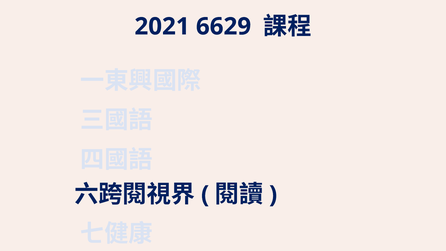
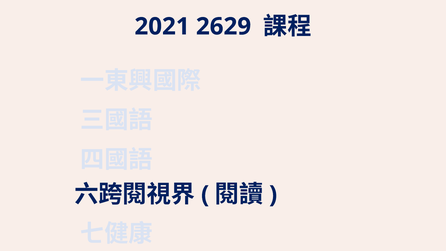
6629: 6629 -> 2629 (224, 26)
